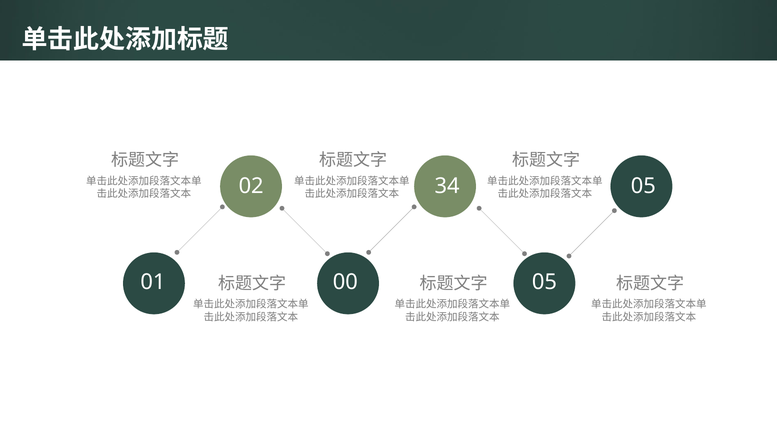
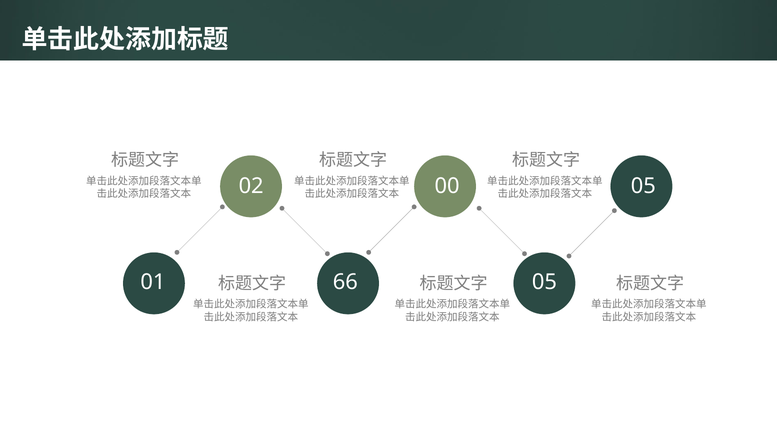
34: 34 -> 00 (447, 186)
00: 00 -> 66 (345, 282)
